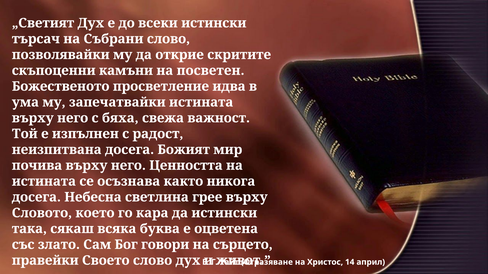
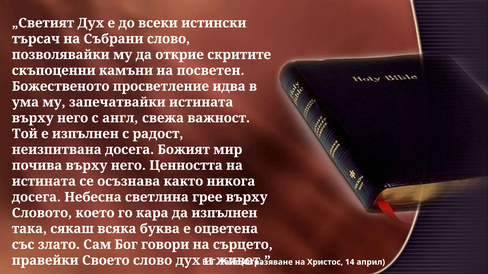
бяха: бяха -> англ (120, 118)
да истински: истински -> изпълнен (224, 213)
